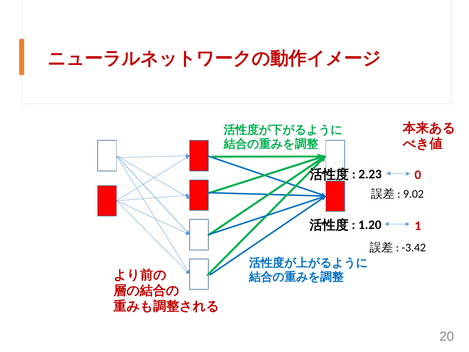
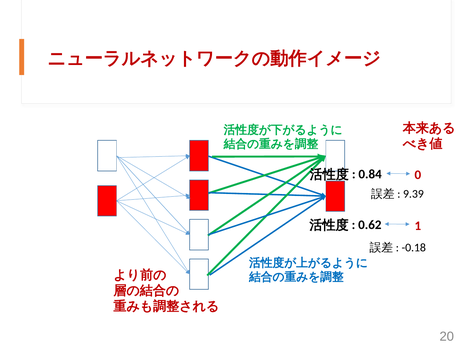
2.23: 2.23 -> 0.84 (370, 174)
9.02: 9.02 -> 9.39 (413, 194)
1.20: 1.20 -> 0.62 (370, 225)
-3.42: -3.42 -> -0.18 (414, 247)
